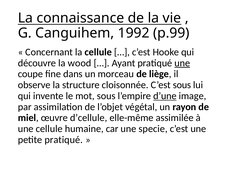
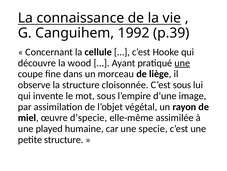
p.99: p.99 -> p.39 (171, 33)
d’une underline: present -> none (165, 95)
d’cellule: d’cellule -> d’specie (89, 117)
une cellule: cellule -> played (49, 128)
petite pratiqué: pratiqué -> structure (64, 139)
